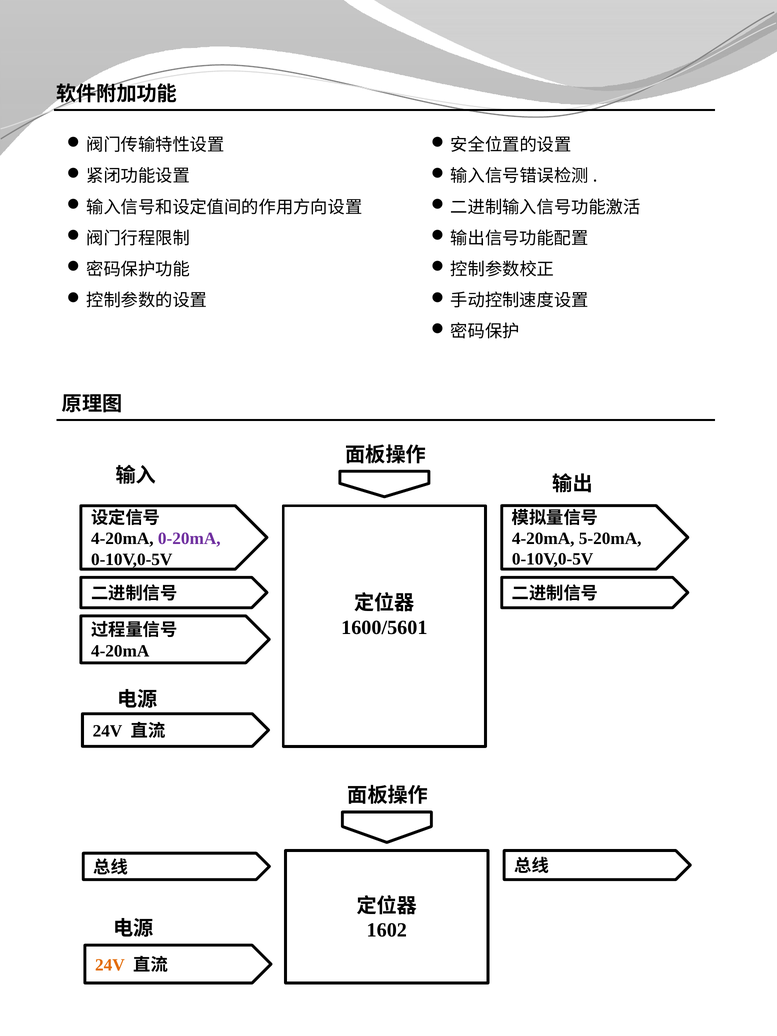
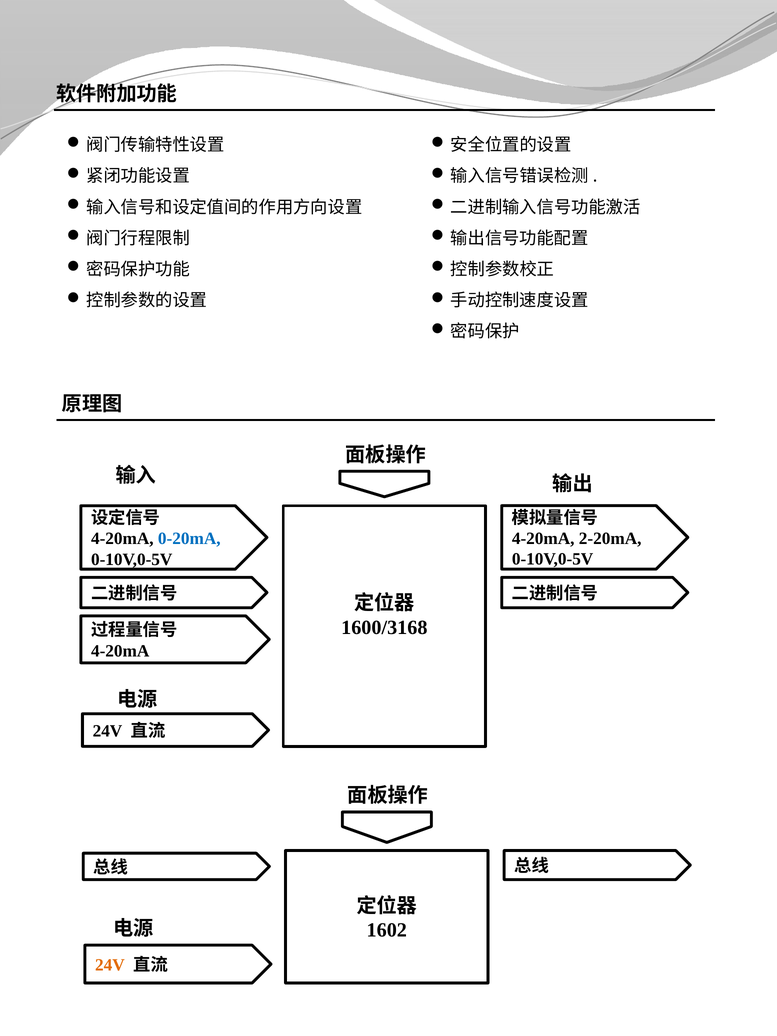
0-20mA colour: purple -> blue (189, 539)
5-20mA: 5-20mA -> 2-20mA (610, 539)
1600/5601: 1600/5601 -> 1600/3168 (384, 627)
